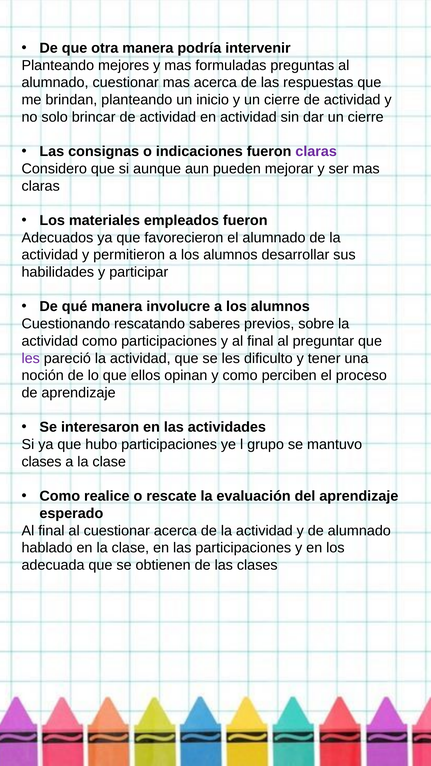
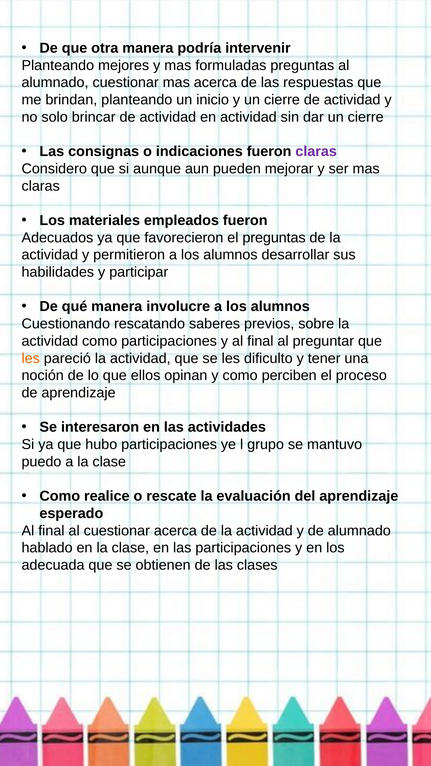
el alumnado: alumnado -> preguntas (274, 238)
les colour: purple -> orange (31, 358)
clases: clases -> puedo (41, 462)
